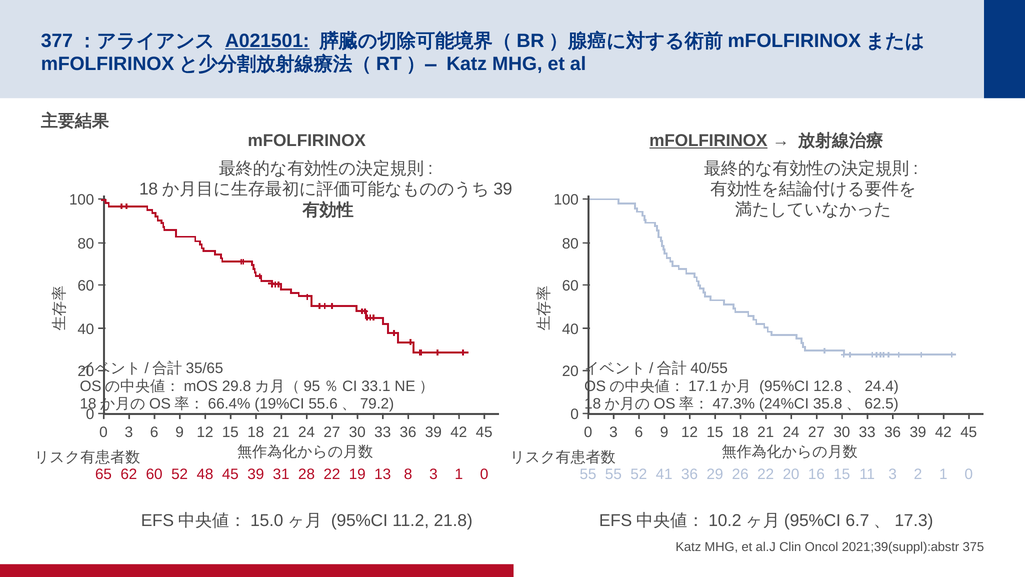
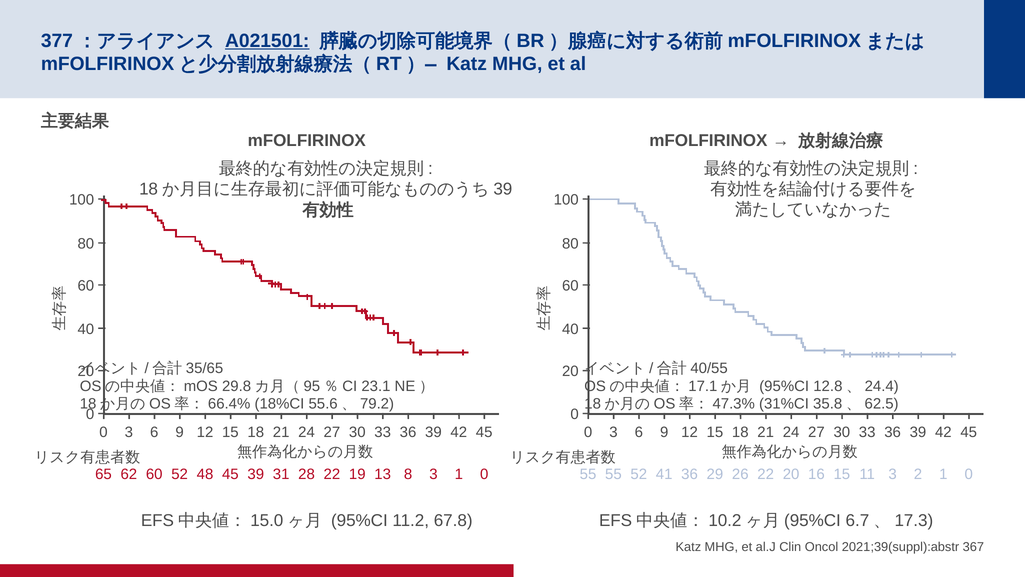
mFOLFIRINOX underline: present -> none (708, 140)
33.1: 33.1 -> 23.1 (376, 386)
19%CI: 19%CI -> 18%CI (279, 404)
24%CI: 24%CI -> 31%CI (784, 404)
21.8: 21.8 -> 67.8 (453, 520)
375: 375 -> 367 (973, 547)
